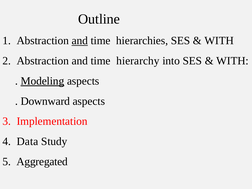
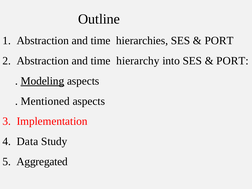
and underline: present -> none (80, 41)
WITH: WITH -> PORT (219, 41)
WITH: WITH -> PORT (232, 61)
Downward: Downward -> Mentioned (45, 101)
